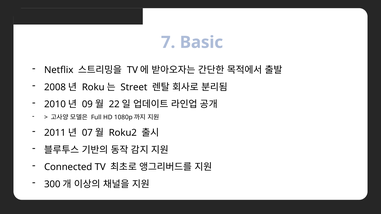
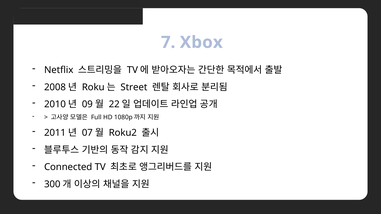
Basic: Basic -> Xbox (201, 42)
